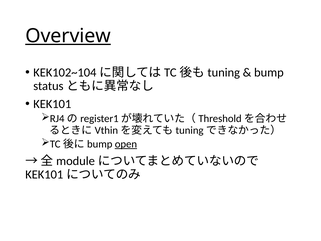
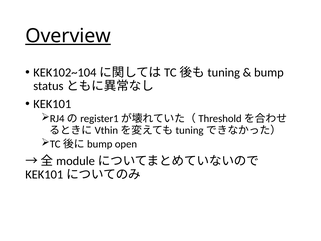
open underline: present -> none (126, 144)
